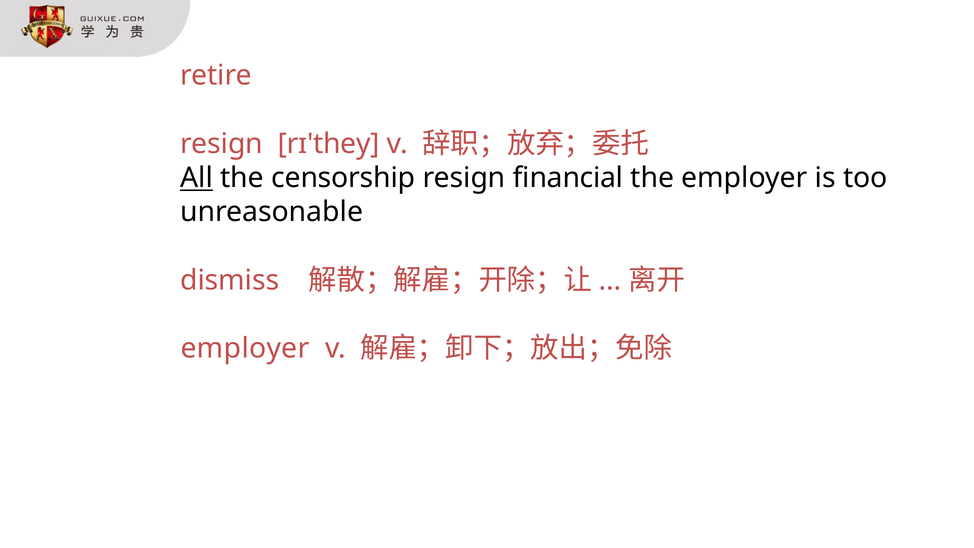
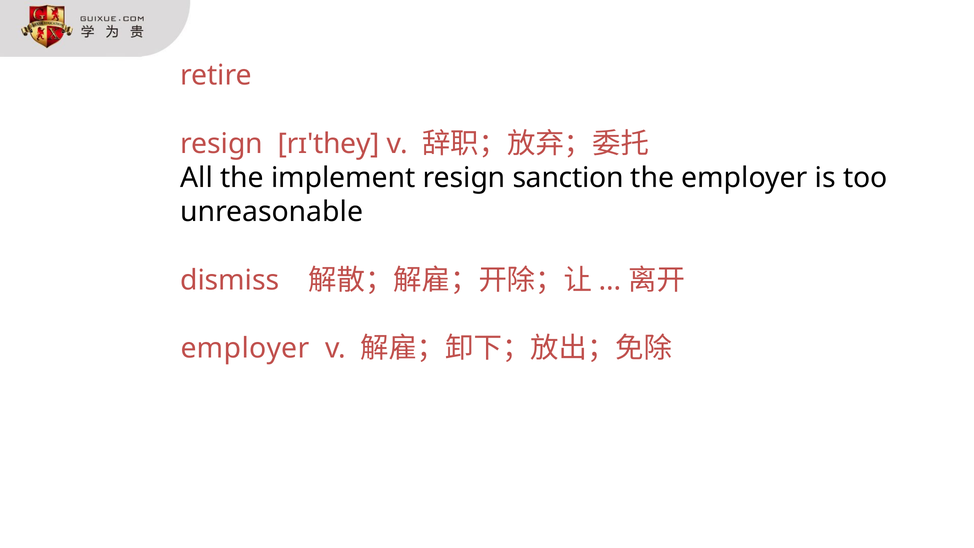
All underline: present -> none (197, 178)
censorship: censorship -> implement (343, 178)
financial: financial -> sanction (568, 178)
